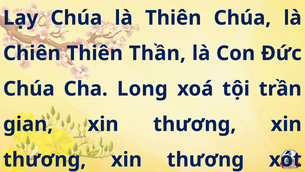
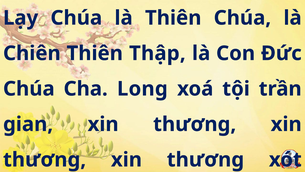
Thần: Thần -> Thập (157, 53)
